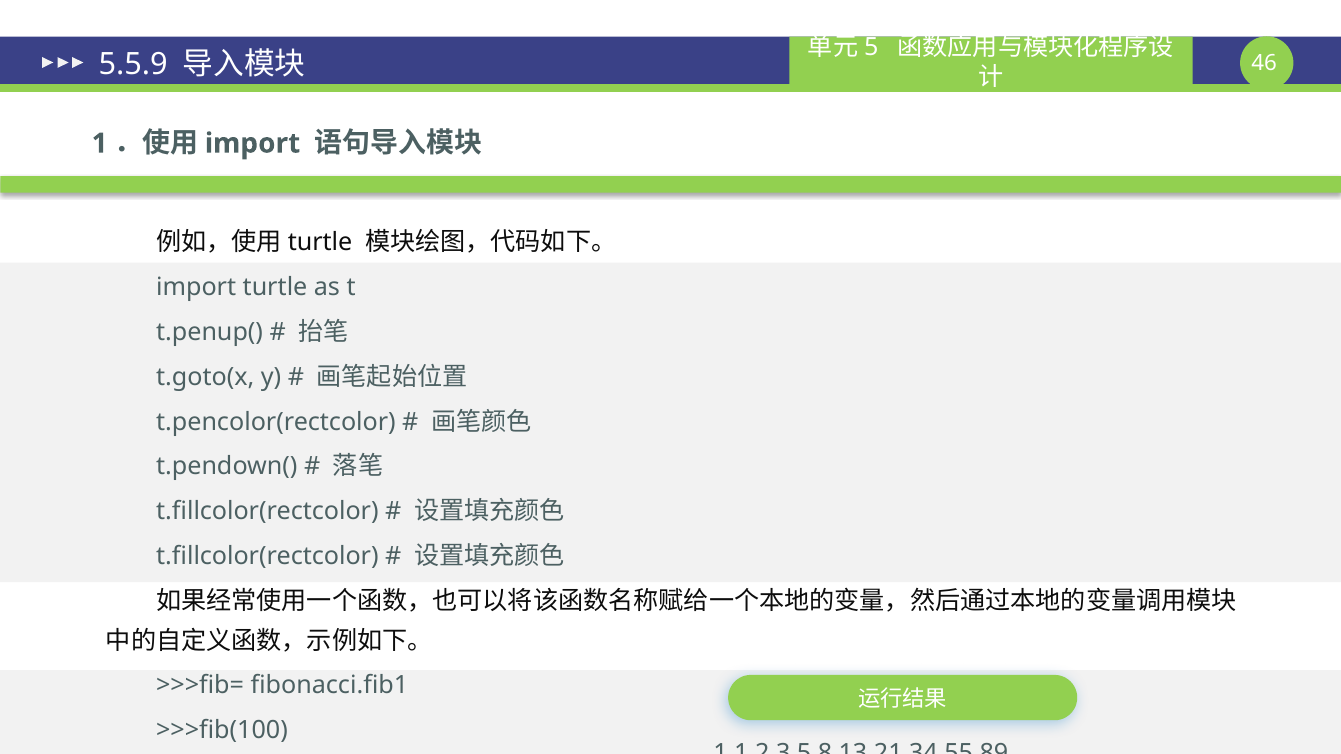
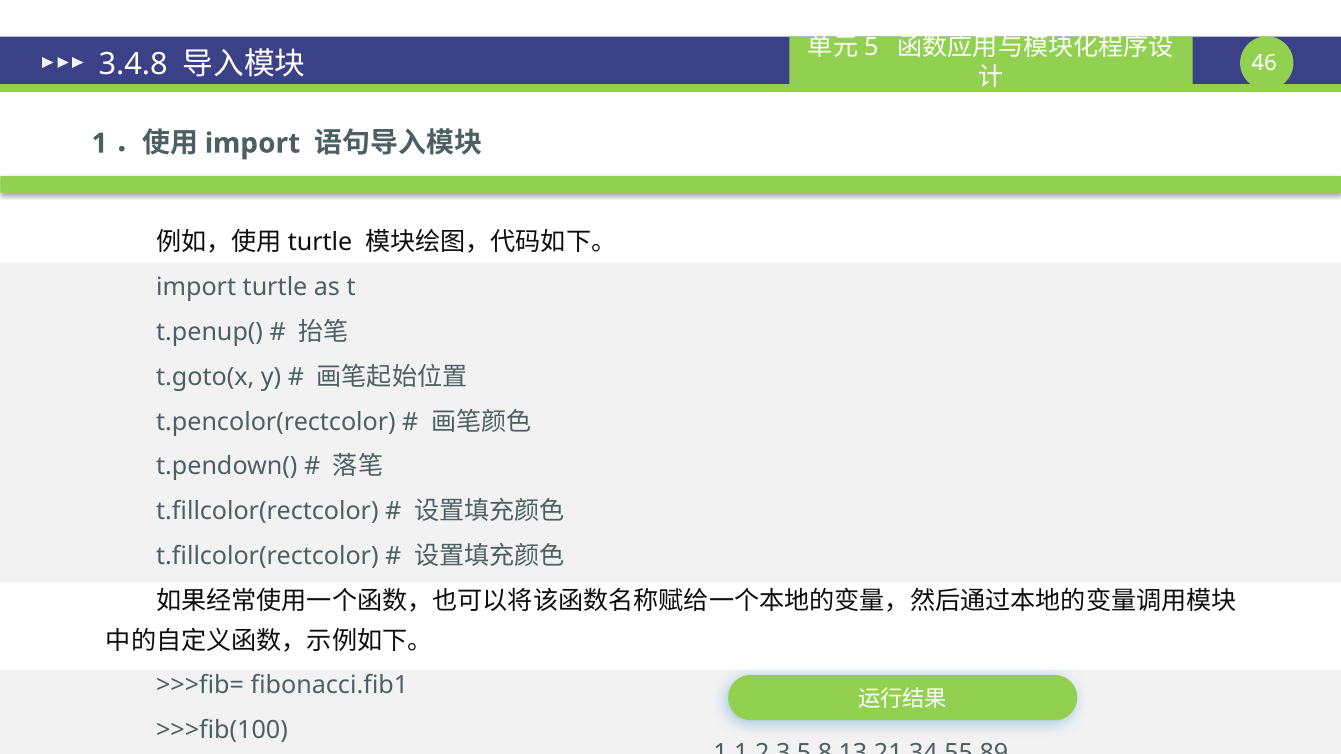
5.5.9: 5.5.9 -> 3.4.8 (133, 64)
